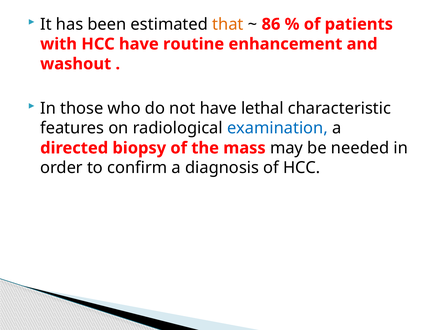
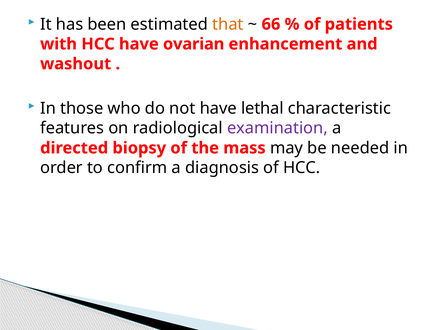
86: 86 -> 66 (271, 24)
routine: routine -> ovarian (194, 44)
examination colour: blue -> purple (277, 128)
